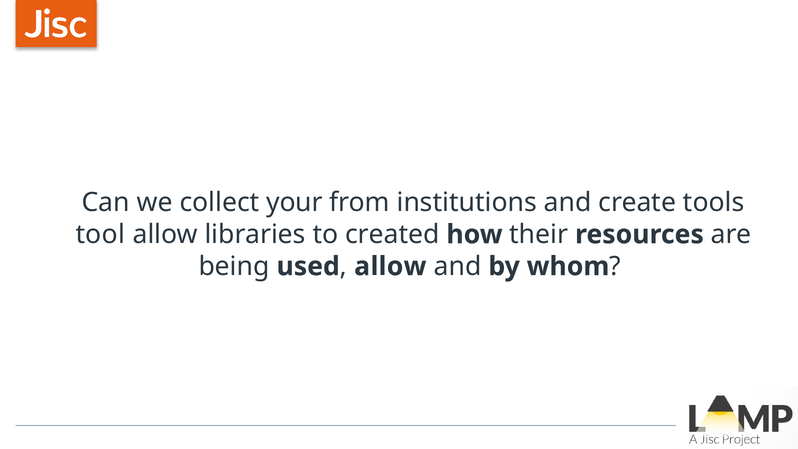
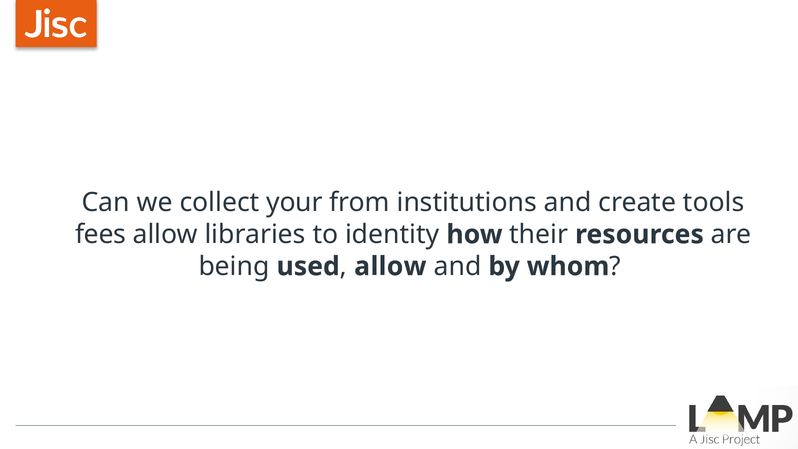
tool: tool -> fees (101, 234)
created: created -> identity (392, 234)
